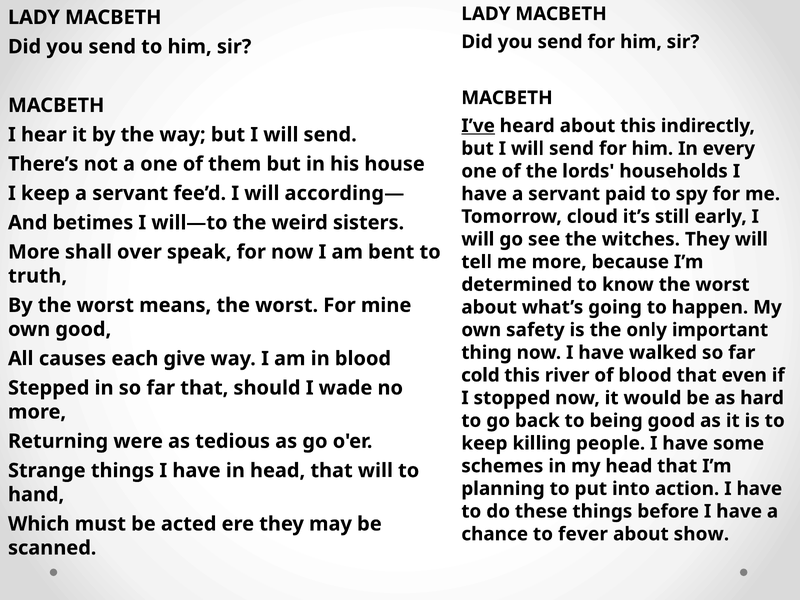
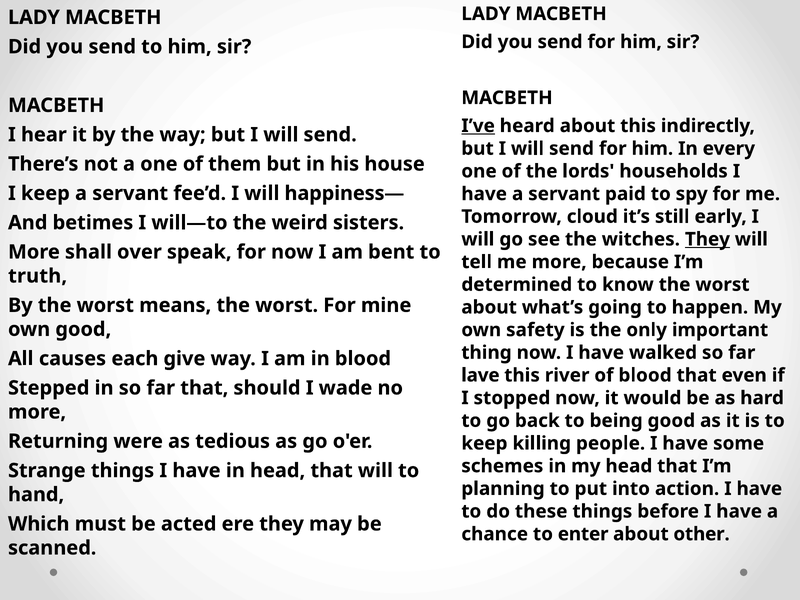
according—: according— -> happiness— (344, 193)
They underline: none -> present (707, 239)
cold: cold -> lave (480, 375)
fever: fever -> enter (583, 534)
show: show -> other (702, 534)
